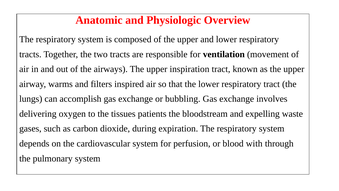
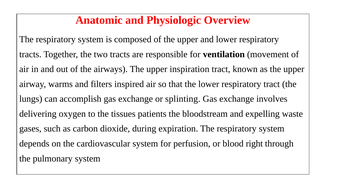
bubbling: bubbling -> splinting (183, 99)
with: with -> right (254, 143)
